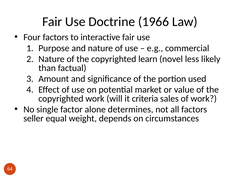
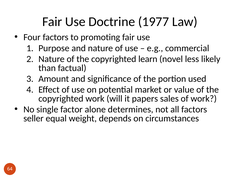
1966: 1966 -> 1977 (154, 22)
interactive: interactive -> promoting (100, 37)
criteria: criteria -> papers (145, 99)
